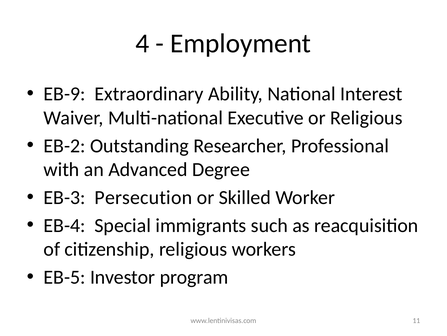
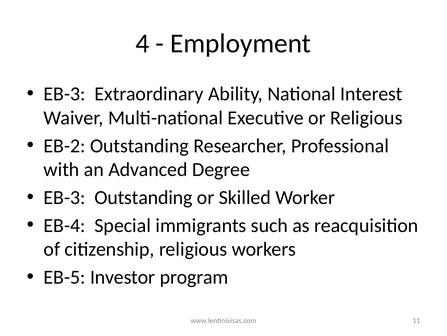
EB-9: EB-9 -> EB-3 (65, 94)
EB-3 Persecution: Persecution -> Outstanding (144, 197)
